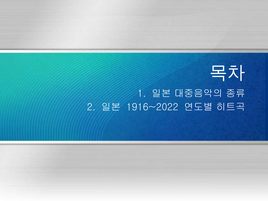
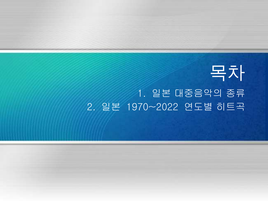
1916~2022: 1916~2022 -> 1970~2022 (152, 107)
